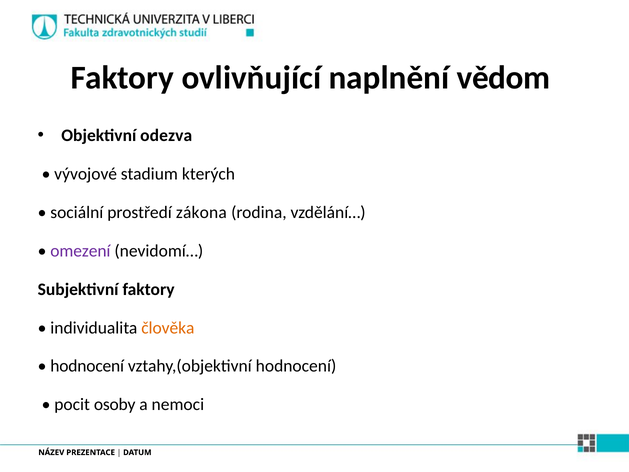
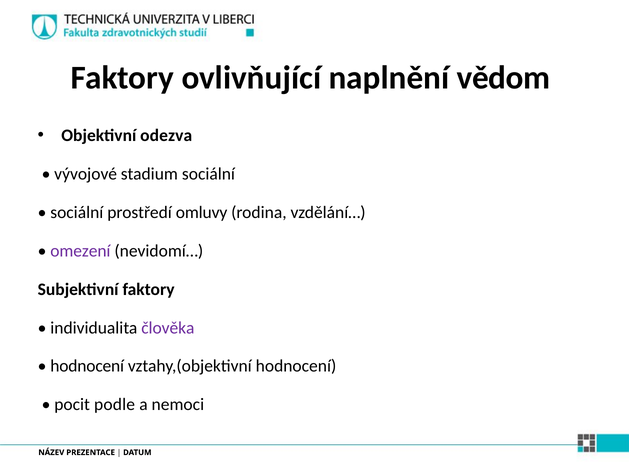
stadium kterých: kterých -> sociální (208, 174)
zákona: zákona -> omluvy (202, 212)
člověka colour: orange -> purple (168, 328)
osoby: osoby -> podle (115, 404)
